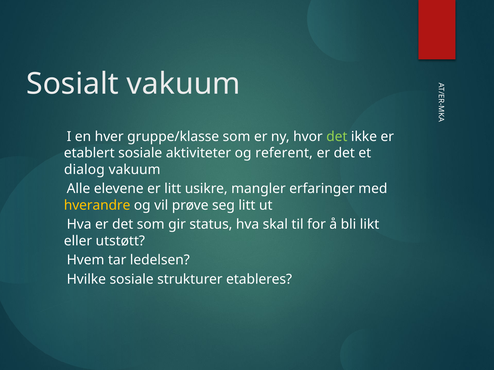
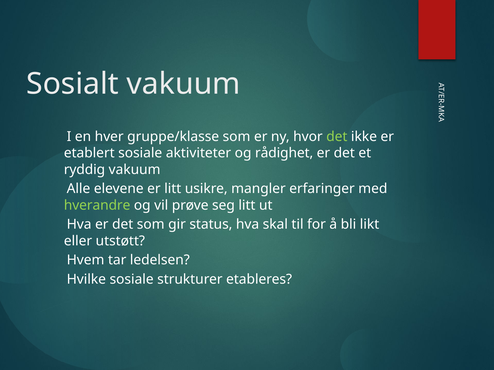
referent: referent -> rådighet (284, 153)
dialog: dialog -> ryddig (84, 170)
hverandre colour: yellow -> light green (97, 205)
